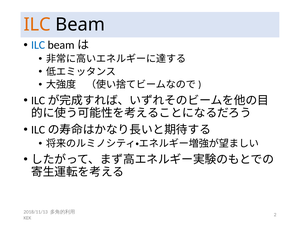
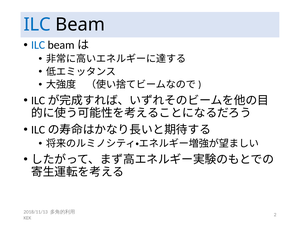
ILC colour: orange -> blue (37, 25)
